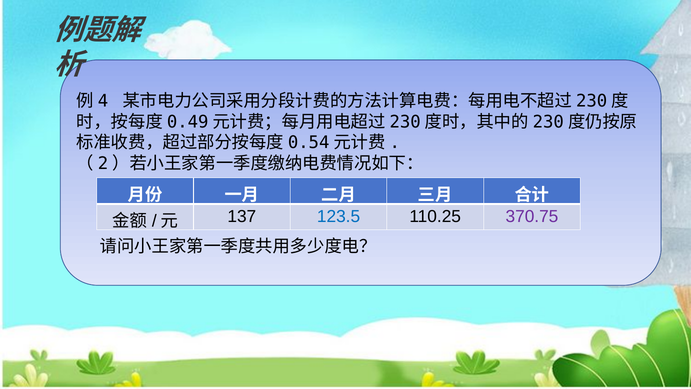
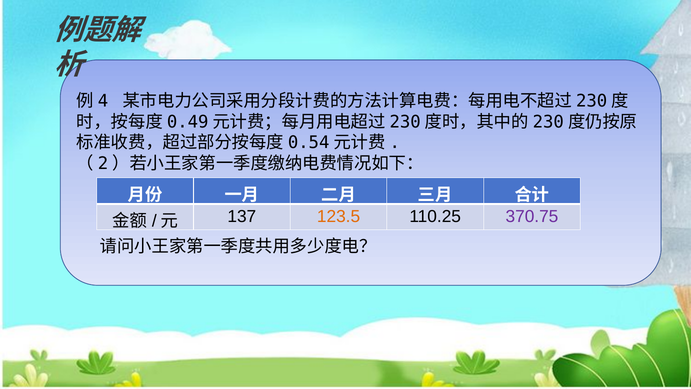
123.5 colour: blue -> orange (339, 216)
